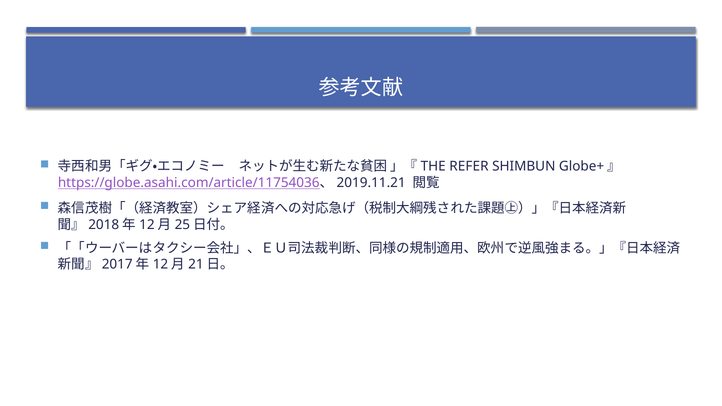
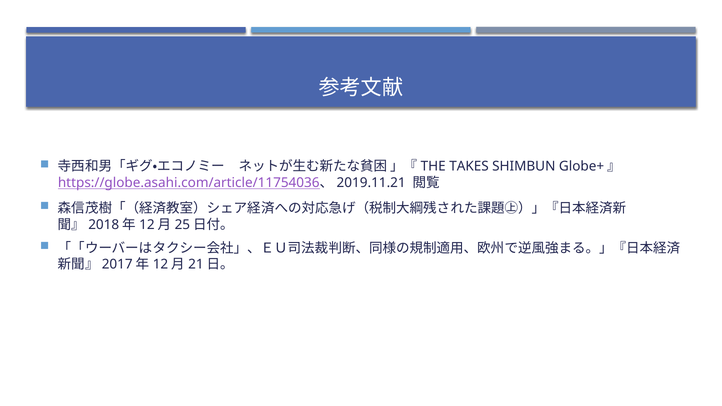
REFER: REFER -> TAKES (469, 167)
